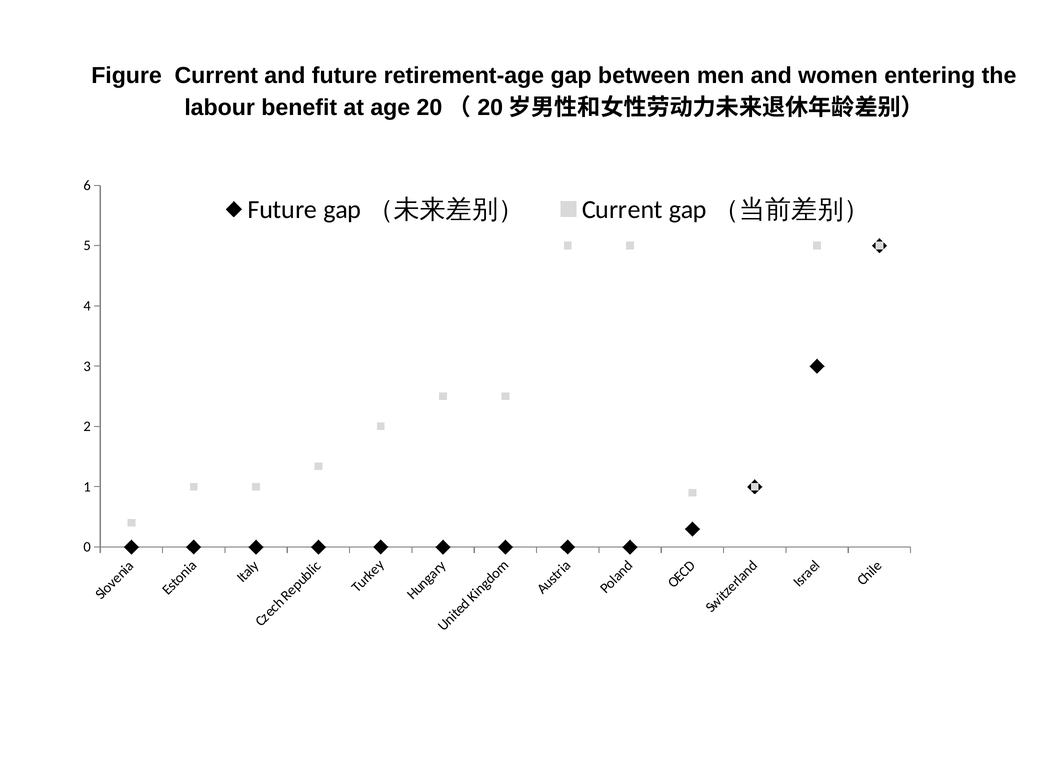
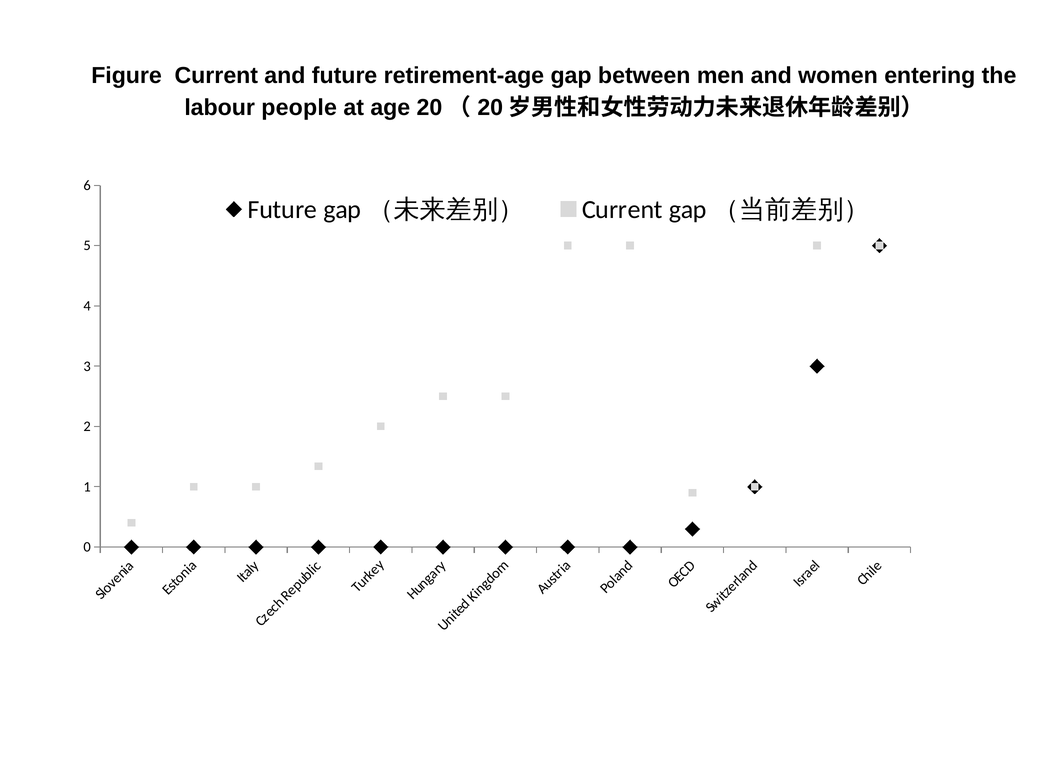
benefit: benefit -> people (299, 107)
